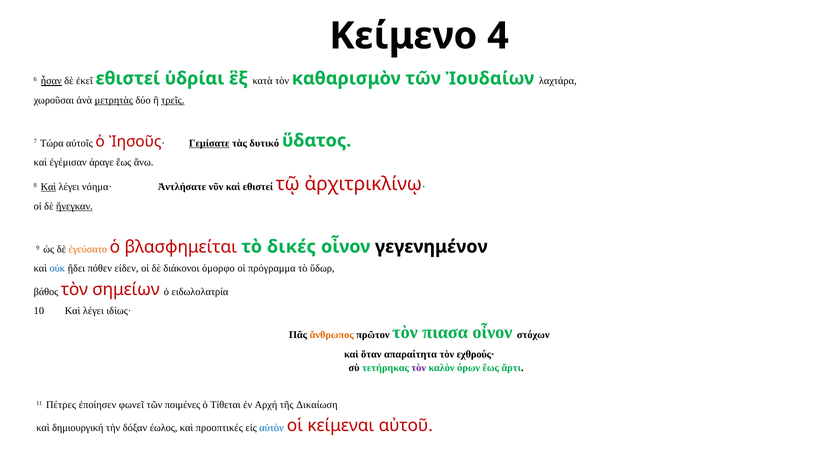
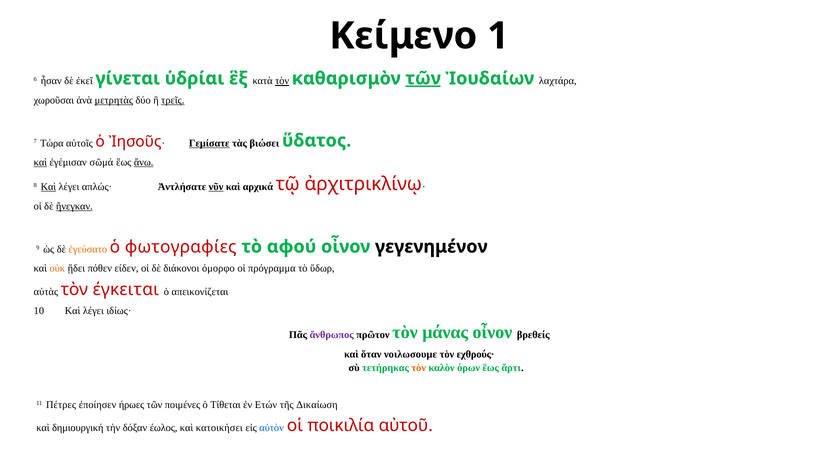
4: 4 -> 1 (498, 36)
ἦσαν underline: present -> none (51, 81)
ἐκεῖ εθιστεί: εθιστεί -> γίνεται (128, 78)
τὸν underline: none -> present (282, 81)
τῶν underline: none -> present (423, 78)
δυτικό: δυτικό -> βιώσει (264, 143)
καὶ underline: none -> present (40, 162)
άραγε: άραγε -> σῶμά (101, 162)
ἄνω underline: none -> present (144, 162)
νόημα·: νόημα· -> απλώς· (97, 187)
νῦν underline: none -> present (216, 187)
καὶ εθιστεί: εθιστεί -> αρχικά (258, 187)
βλασφημείται: βλασφημείται -> φωτογραφίες (181, 247)
δικές: δικές -> αφού (292, 247)
οὐκ colour: blue -> orange (57, 268)
βάθος: βάθος -> αὐτὰς (46, 292)
σημείων: σημείων -> έγκειται (126, 289)
ειδωλολατρία: ειδωλολατρία -> απεικονίζεται (200, 292)
ἄνθρωπος colour: orange -> purple (332, 335)
πιασα: πιασα -> μάνας (445, 332)
στόχων: στόχων -> βρεθείς (533, 335)
απαραίτητα: απαραίτητα -> νοιλωσουμε (410, 354)
τὸν colour: purple -> orange (419, 368)
φωνεῖ: φωνεῖ -> ήρωες (132, 405)
Αρχή: Αρχή -> Ετών (266, 405)
προοπτικές: προοπτικές -> κατοικήσει (219, 428)
κείμεναι: κείμεναι -> ποικιλία (341, 425)
